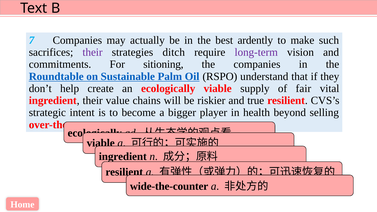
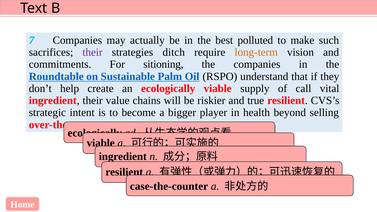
ardently: ardently -> polluted (255, 40)
long-term colour: purple -> orange (256, 52)
fair: fair -> call (303, 88)
wide-the-counter: wide-the-counter -> case-the-counter (169, 186)
